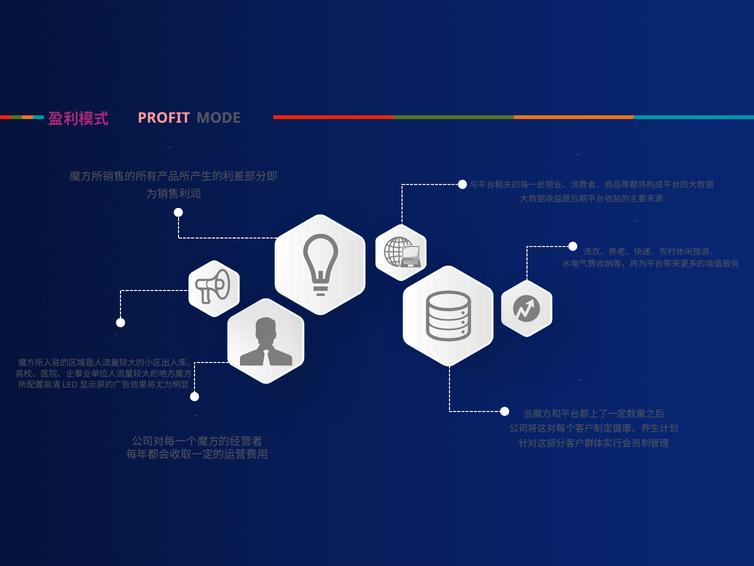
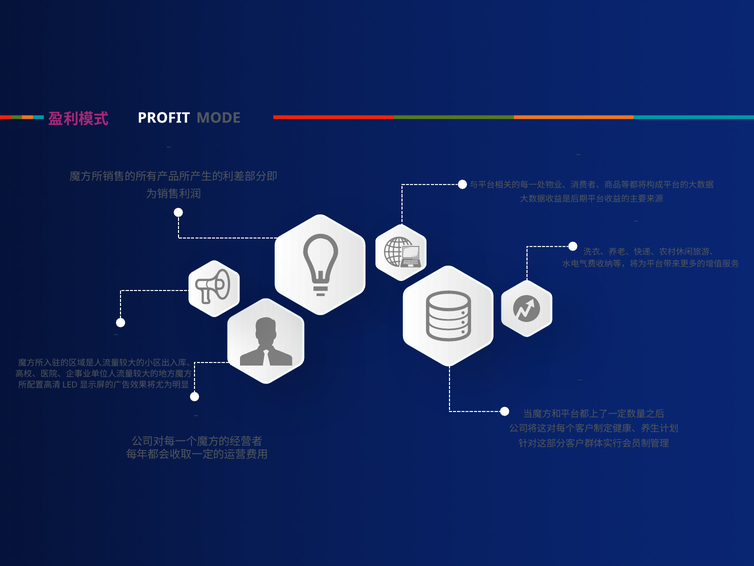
PROFIT colour: pink -> white (164, 118)
